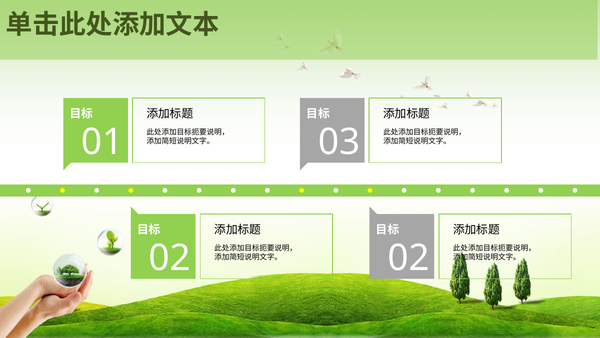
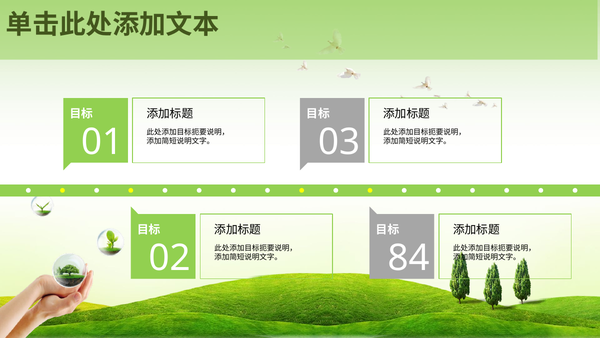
02: 02 -> 84 (409, 258)
